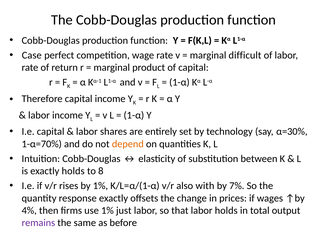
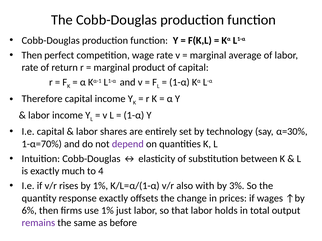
Case: Case -> Then (32, 55)
difficult: difficult -> average (245, 55)
depend colour: orange -> purple (128, 144)
exactly holds: holds -> much (73, 171)
8: 8 -> 4 (101, 171)
7%: 7% -> 3% (237, 186)
4%: 4% -> 6% (29, 211)
